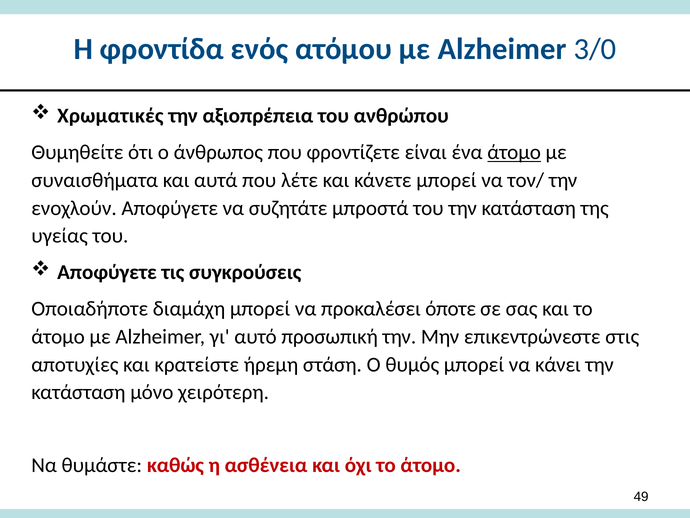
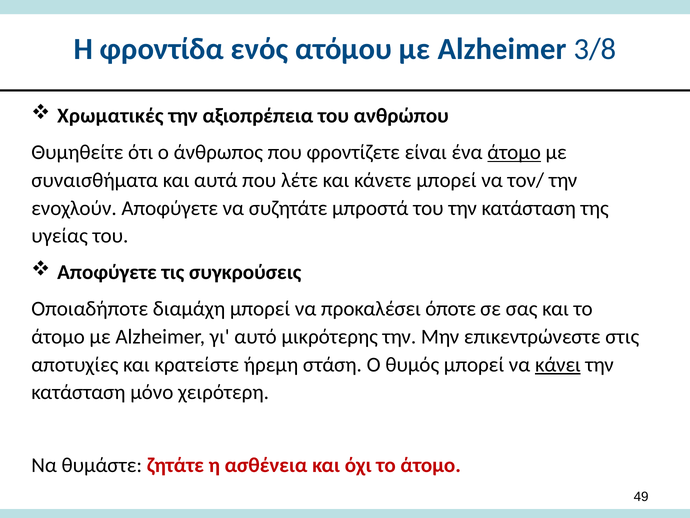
3/0: 3/0 -> 3/8 (595, 49)
προσωπική: προσωπική -> μικρότερης (330, 336)
κάνει underline: none -> present (558, 364)
καθώς: καθώς -> ζητάτε (175, 465)
